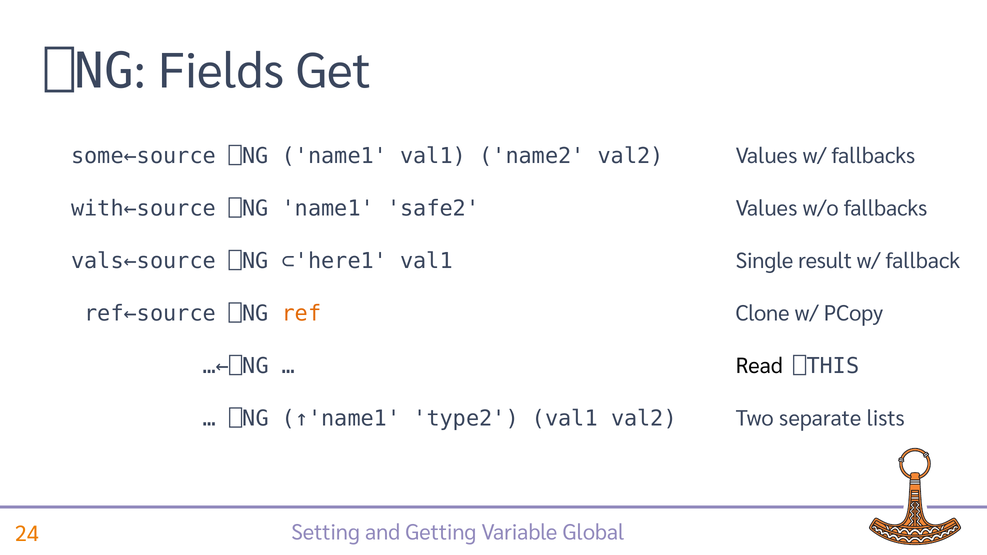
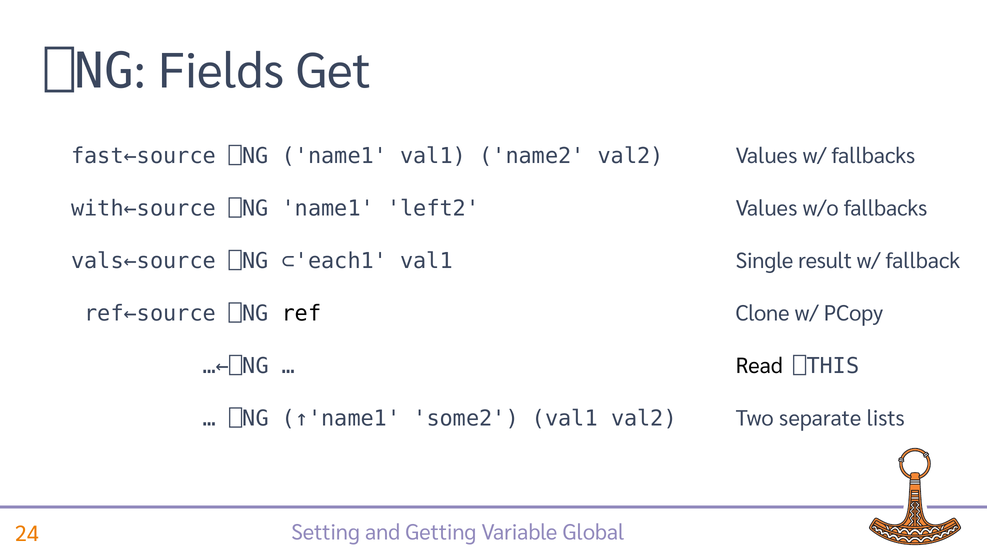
some←source: some←source -> fast←source (144, 156)
safe2: safe2 -> left2 (433, 209)
⊂'here1: ⊂'here1 -> ⊂'each1 (334, 261)
ref colour: orange -> black (302, 314)
type2: type2 -> some2 (466, 419)
